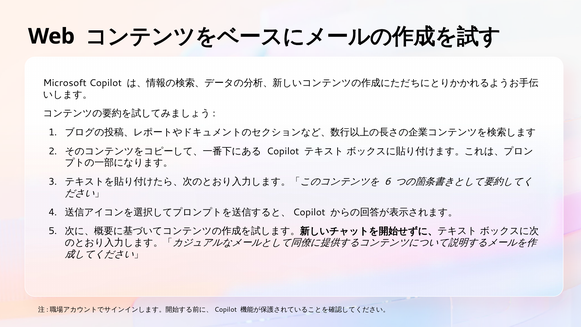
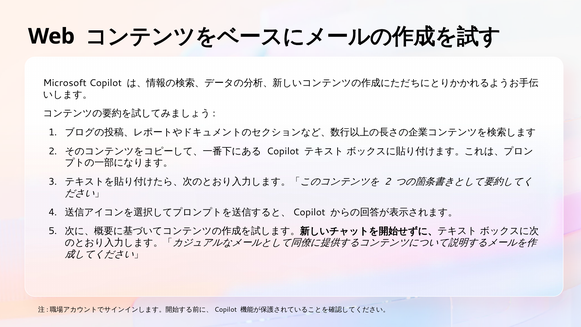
6: 6 -> 2 (388, 182)
